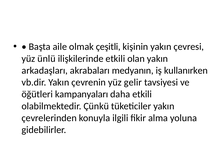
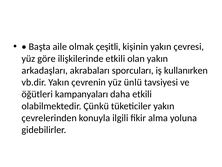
ünlü: ünlü -> göre (47, 58)
medyanın: medyanın -> sporcuları (133, 70)
gelir: gelir -> ünlü (133, 82)
